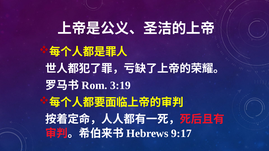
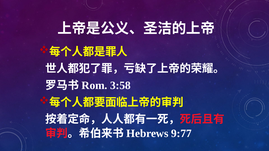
3:19: 3:19 -> 3:58 (120, 86)
9:17: 9:17 -> 9:77 (181, 134)
